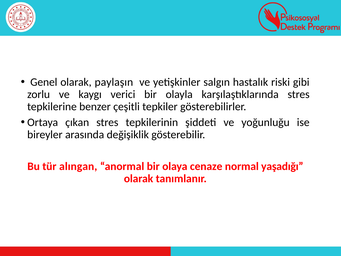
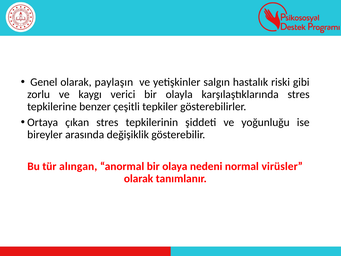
cenaze: cenaze -> nedeni (206, 166)
yaşadığı: yaşadığı -> virüsler (282, 166)
